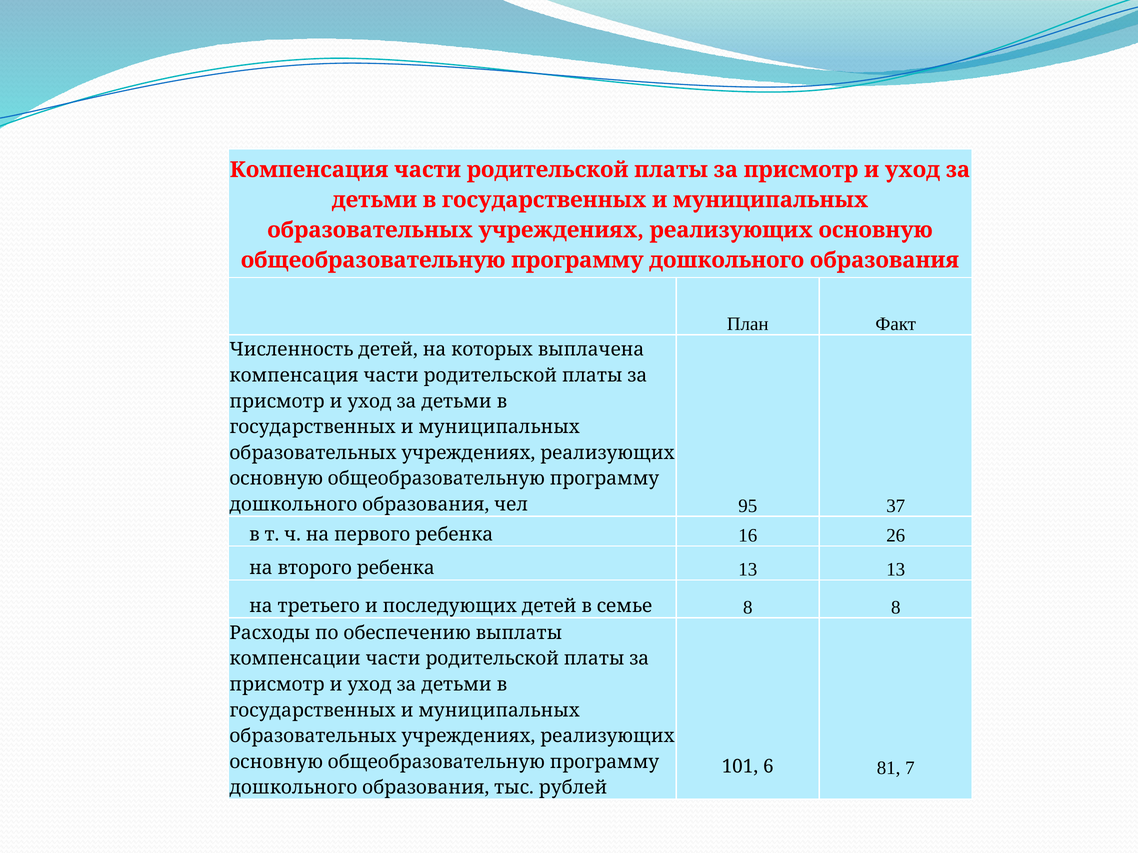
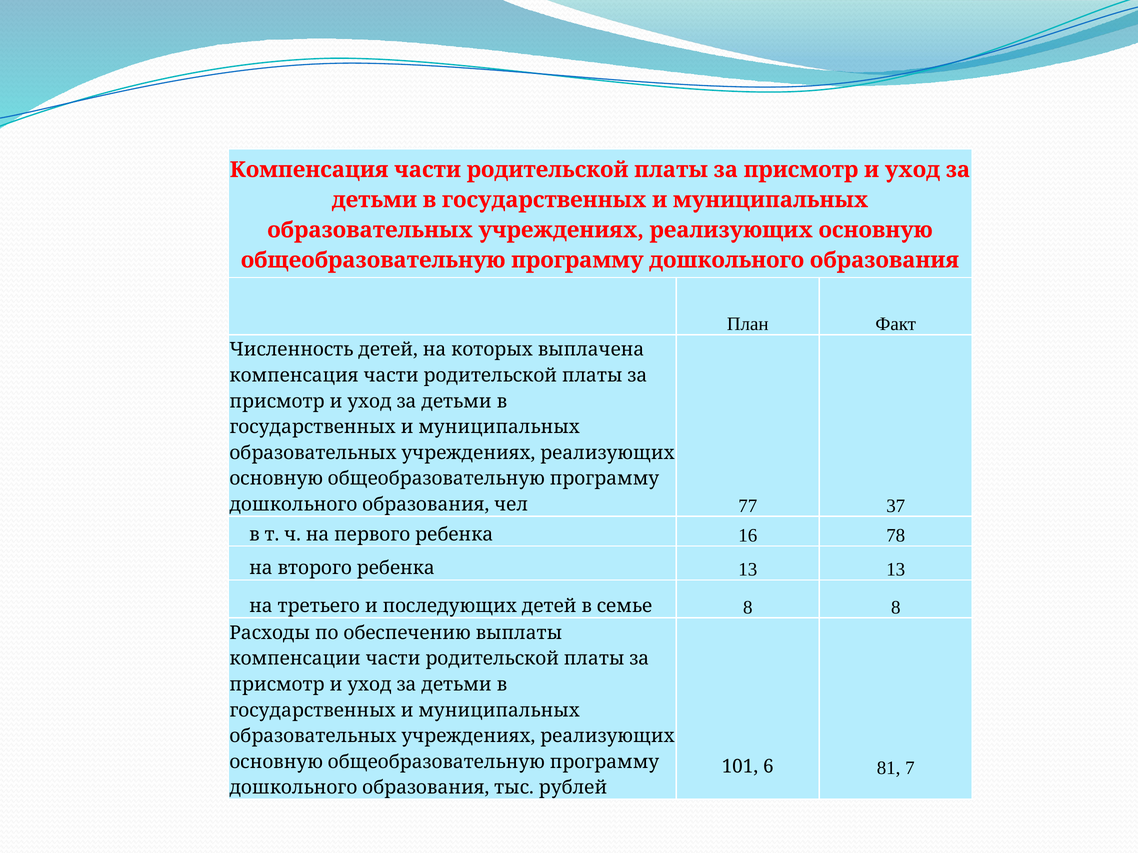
95: 95 -> 77 (748, 506)
26: 26 -> 78 (896, 536)
